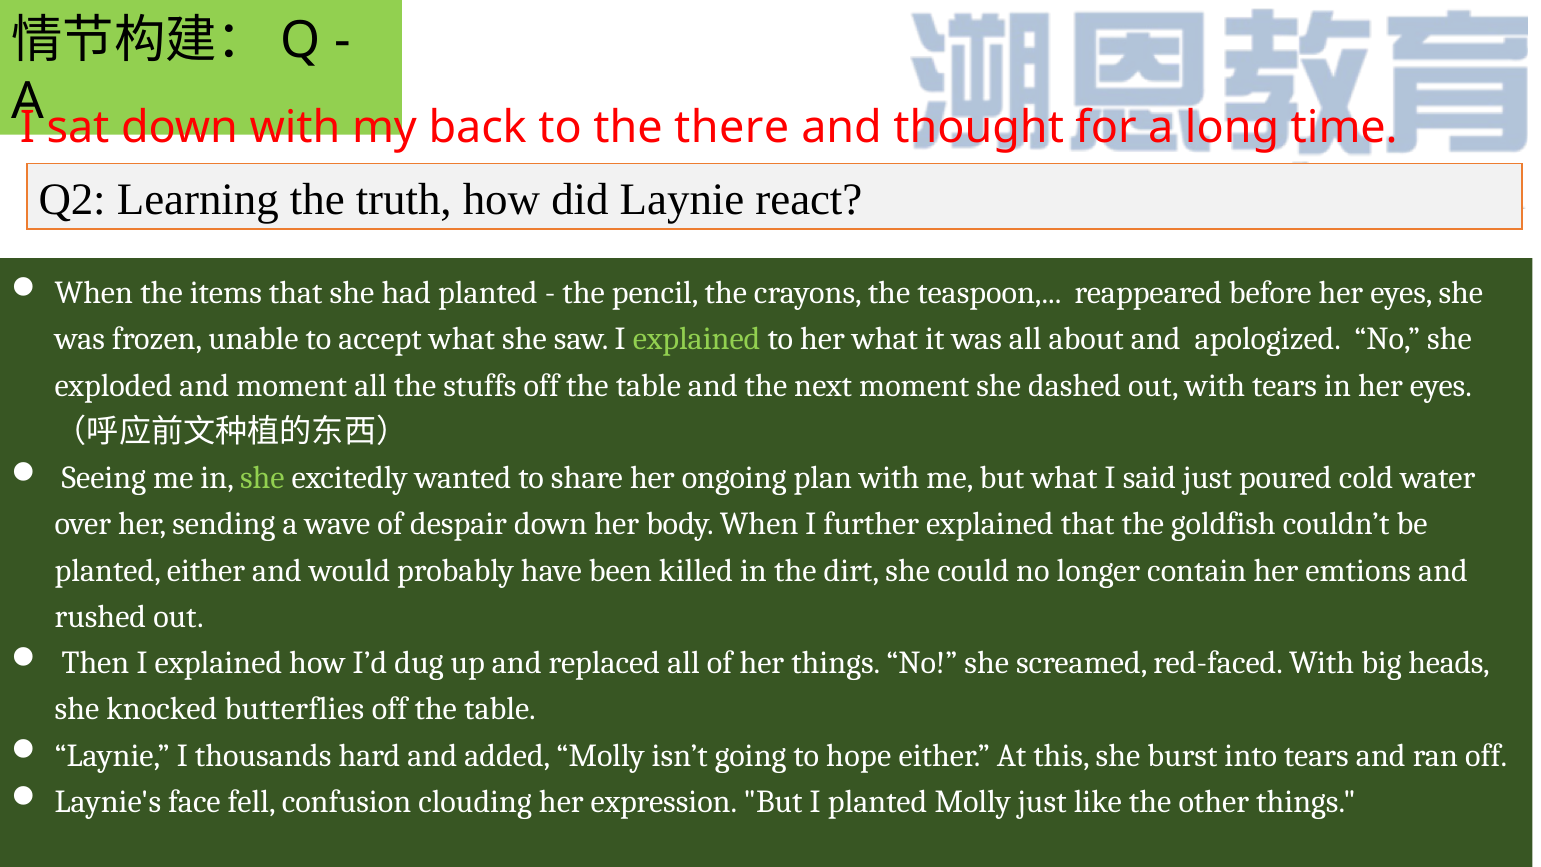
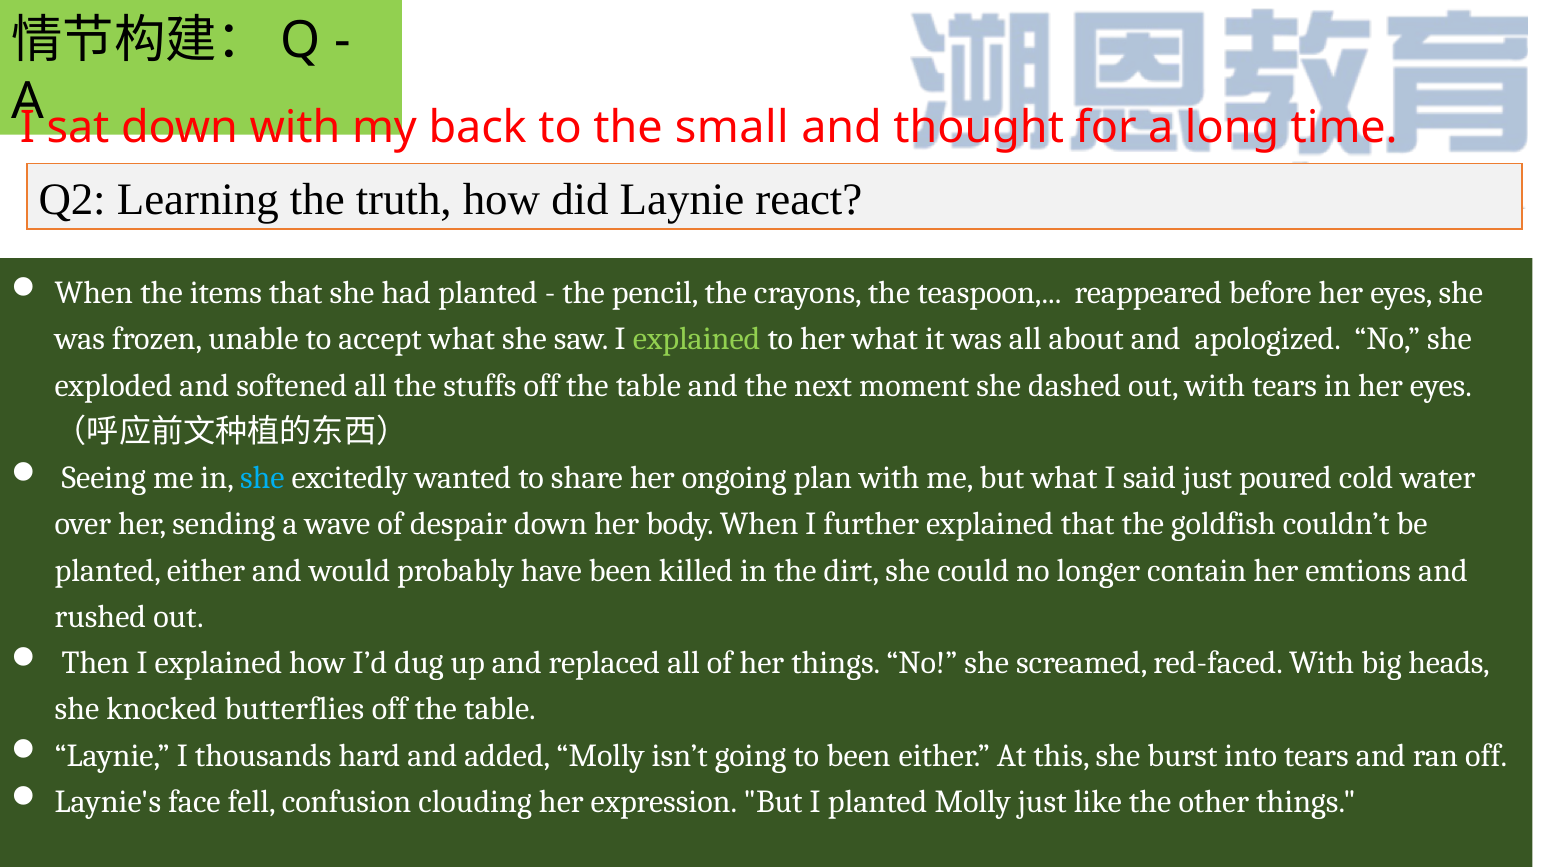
there: there -> small (732, 128)
and moment: moment -> softened (292, 385)
she colour: light green -> light blue (262, 478)
to hope: hope -> been (859, 755)
